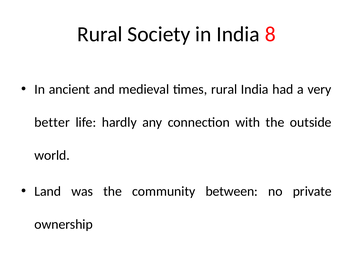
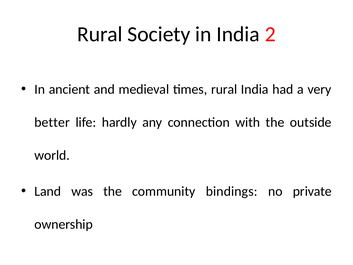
8: 8 -> 2 (270, 34)
between: between -> bindings (232, 191)
